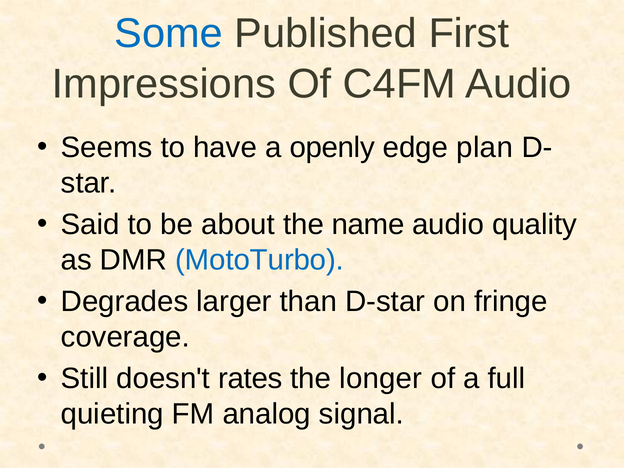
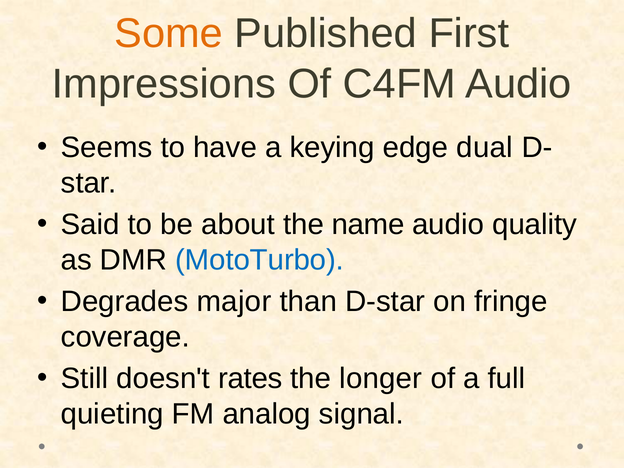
Some colour: blue -> orange (169, 34)
openly: openly -> keying (332, 148)
plan: plan -> dual (485, 148)
larger: larger -> major (234, 302)
